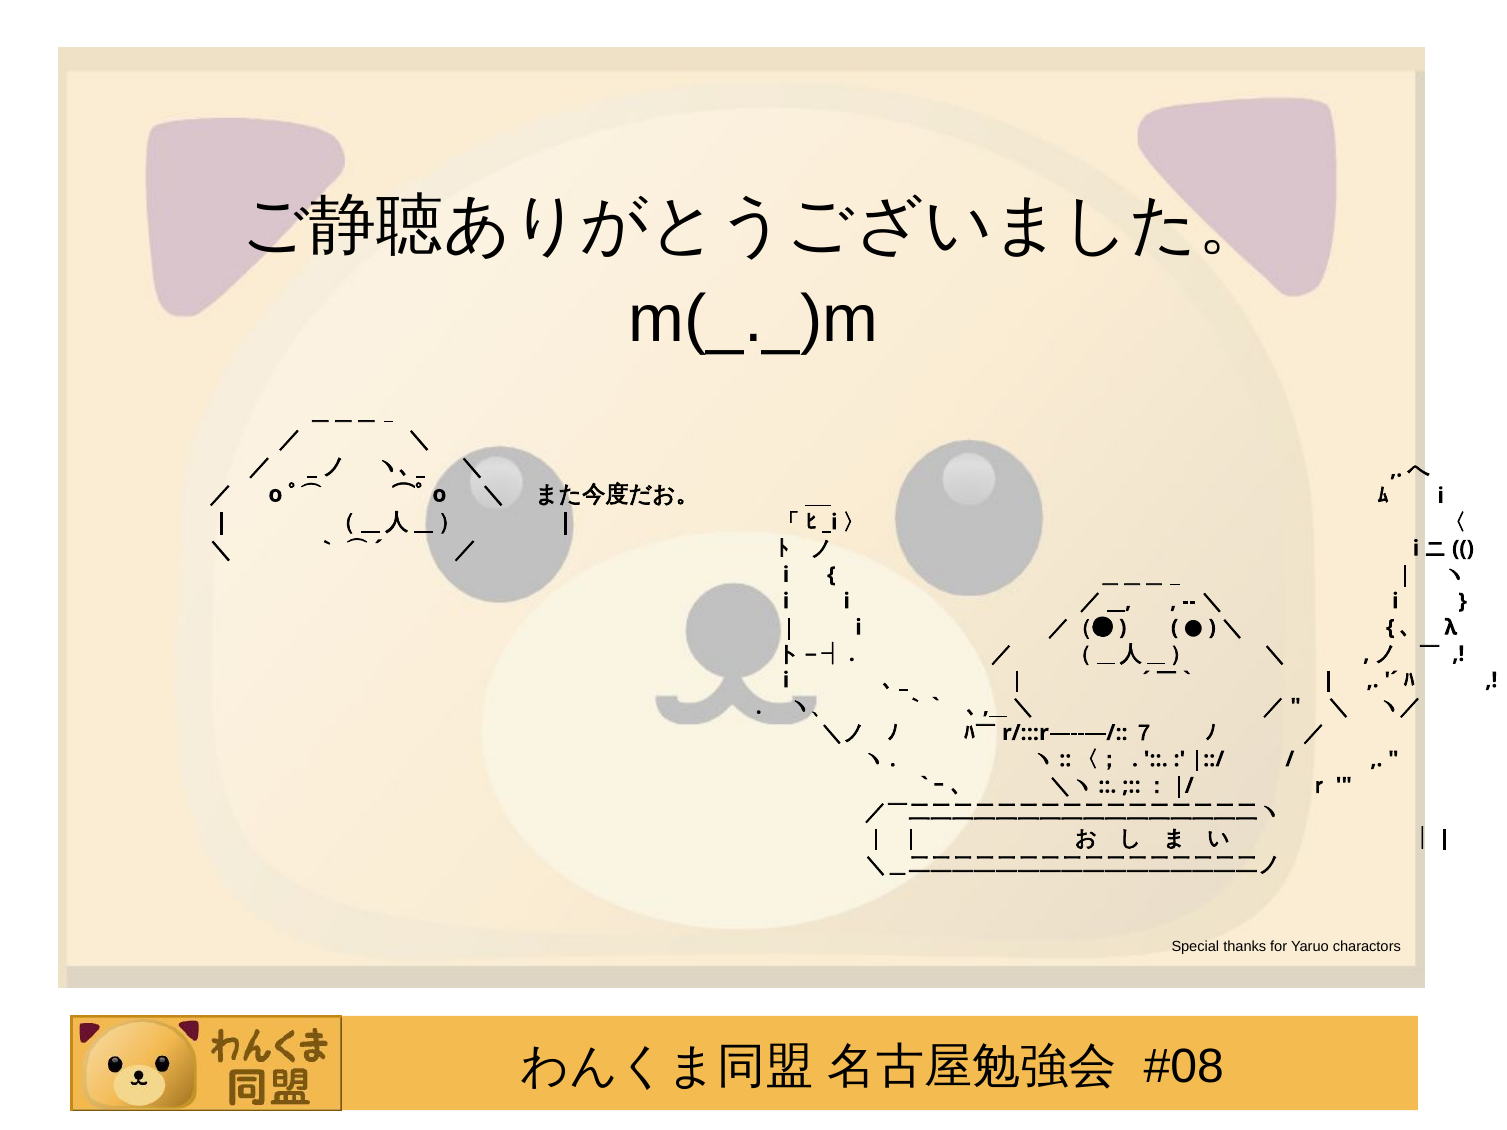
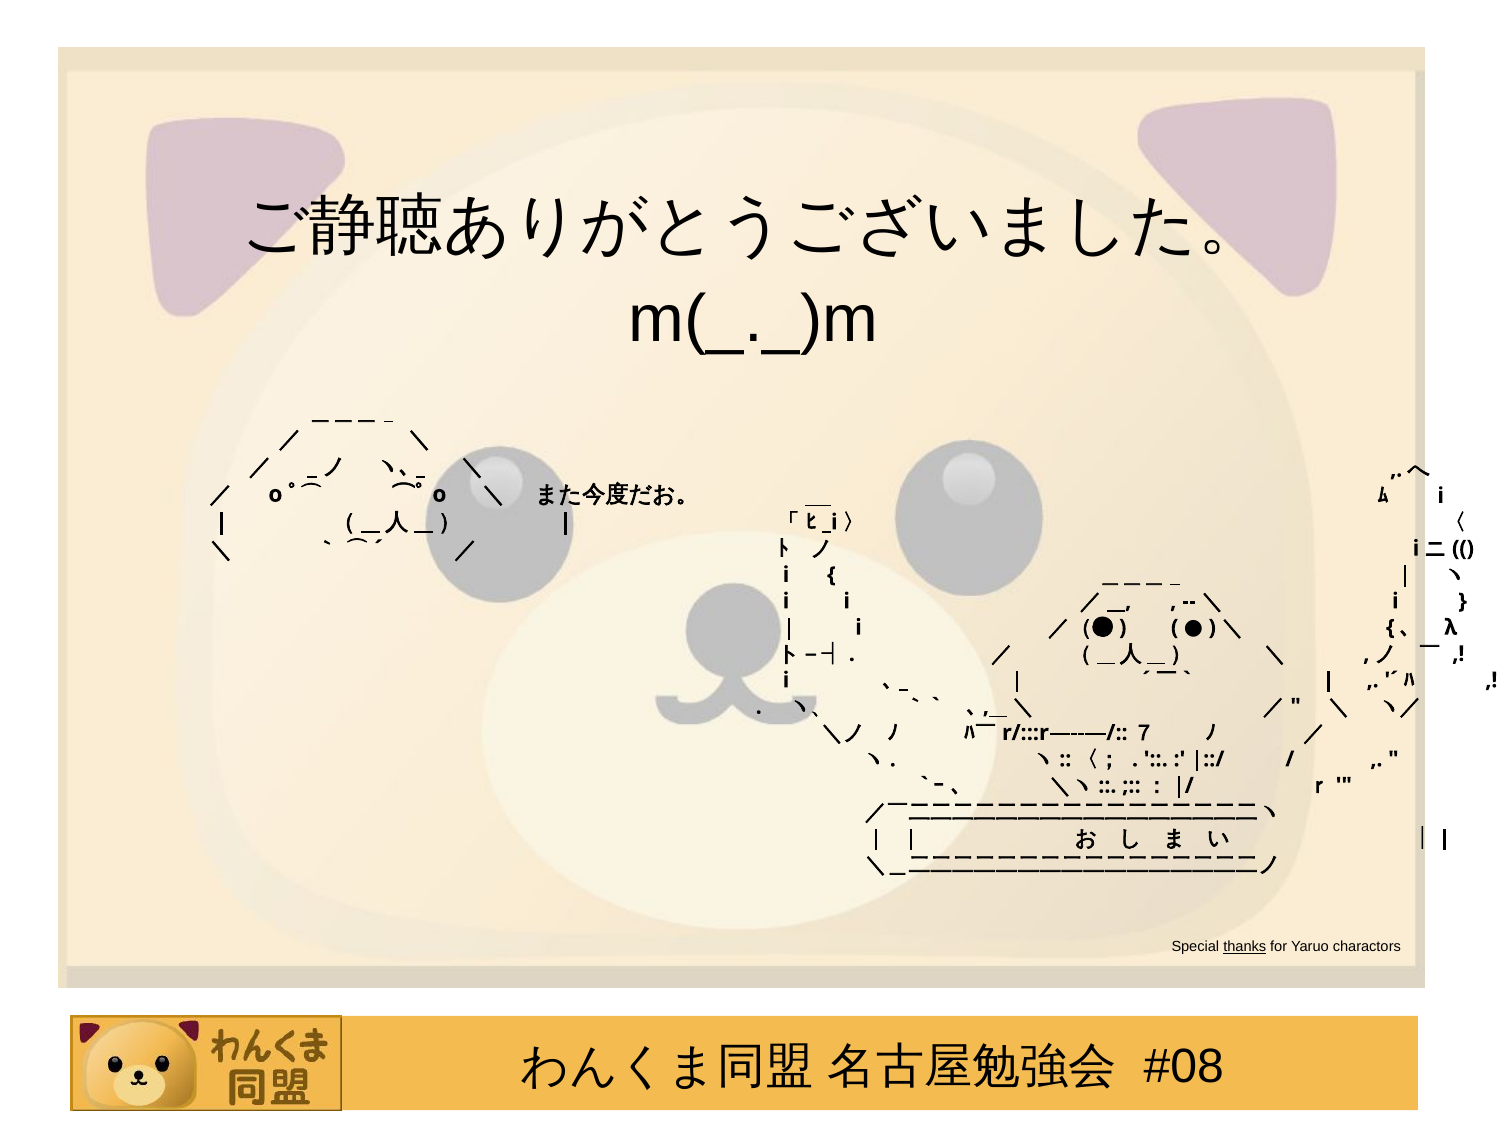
thanks underline: none -> present (1245, 947)
